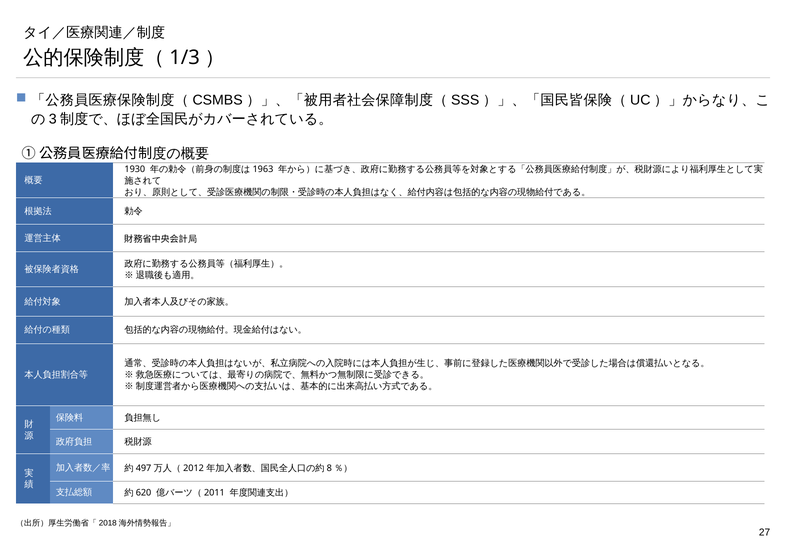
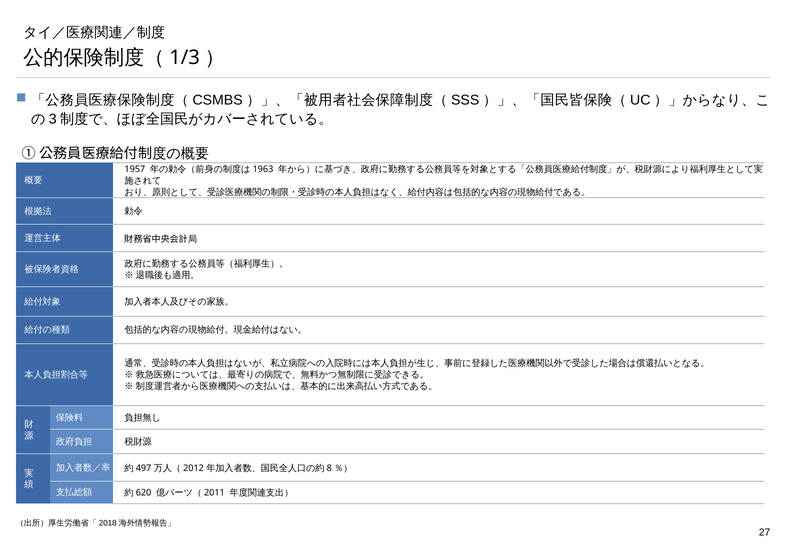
1930: 1930 -> 1957 (135, 169)
